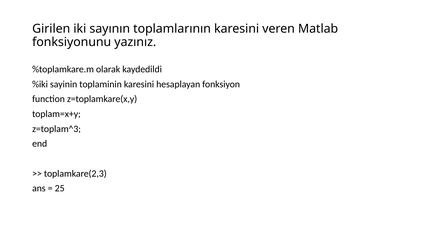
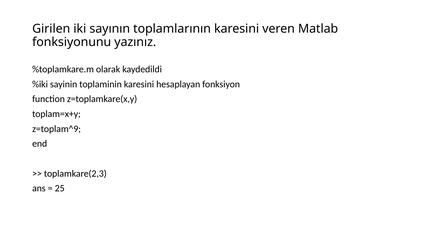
z=toplam^3: z=toplam^3 -> z=toplam^9 (57, 129)
